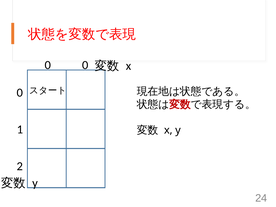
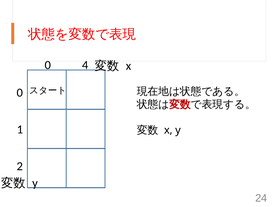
0 0: 0 -> 4 (85, 65)
